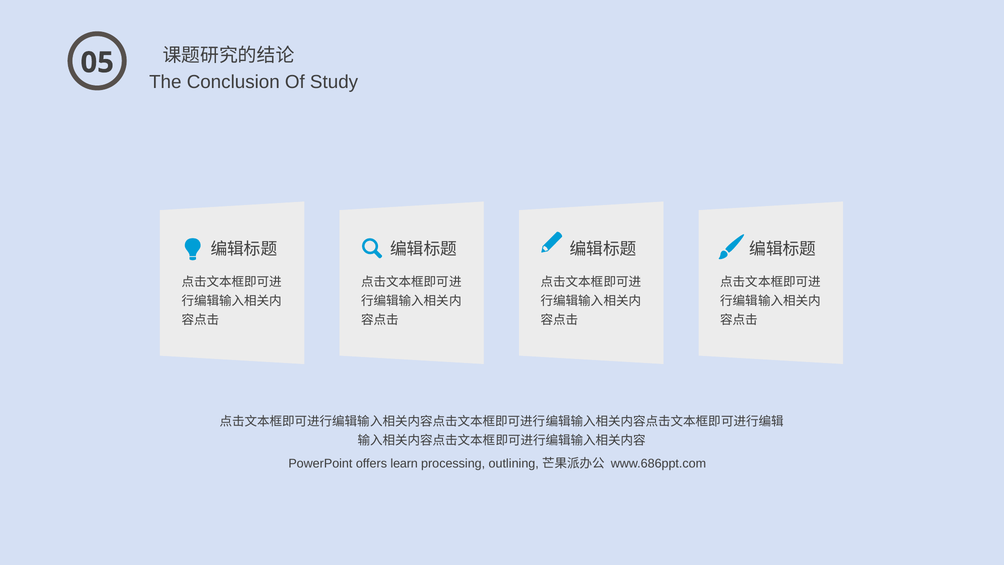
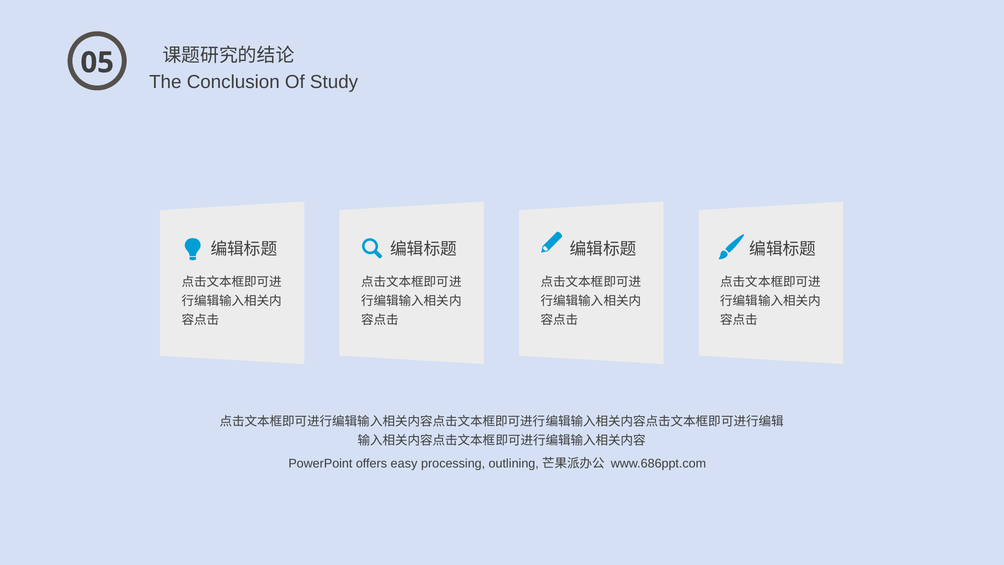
learn: learn -> easy (404, 463)
